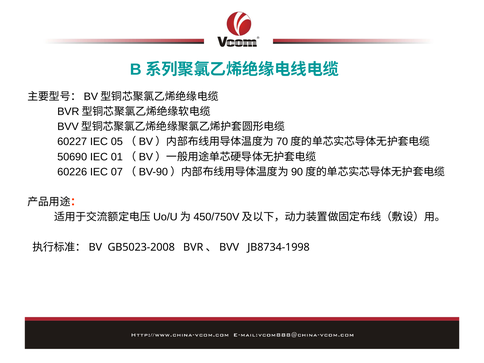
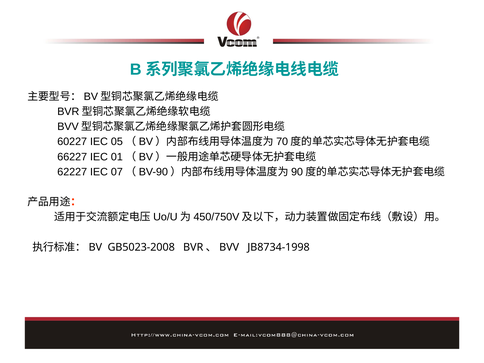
50690: 50690 -> 66227 (72, 157)
60226: 60226 -> 62227 (72, 172)
